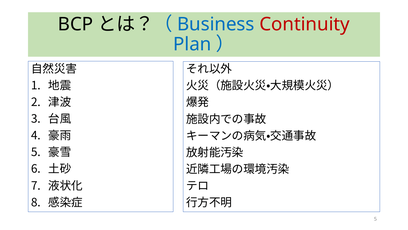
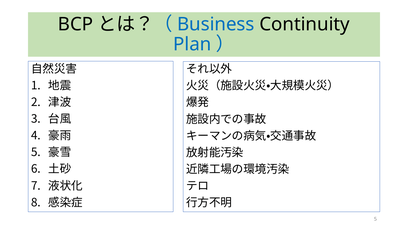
Continuity colour: red -> black (305, 24)
